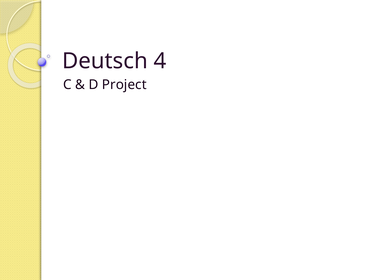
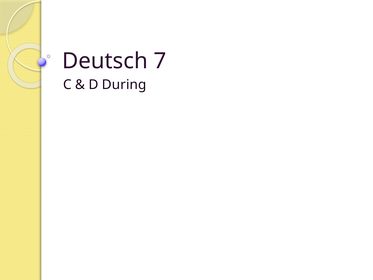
4: 4 -> 7 (160, 61)
Project: Project -> During (124, 84)
